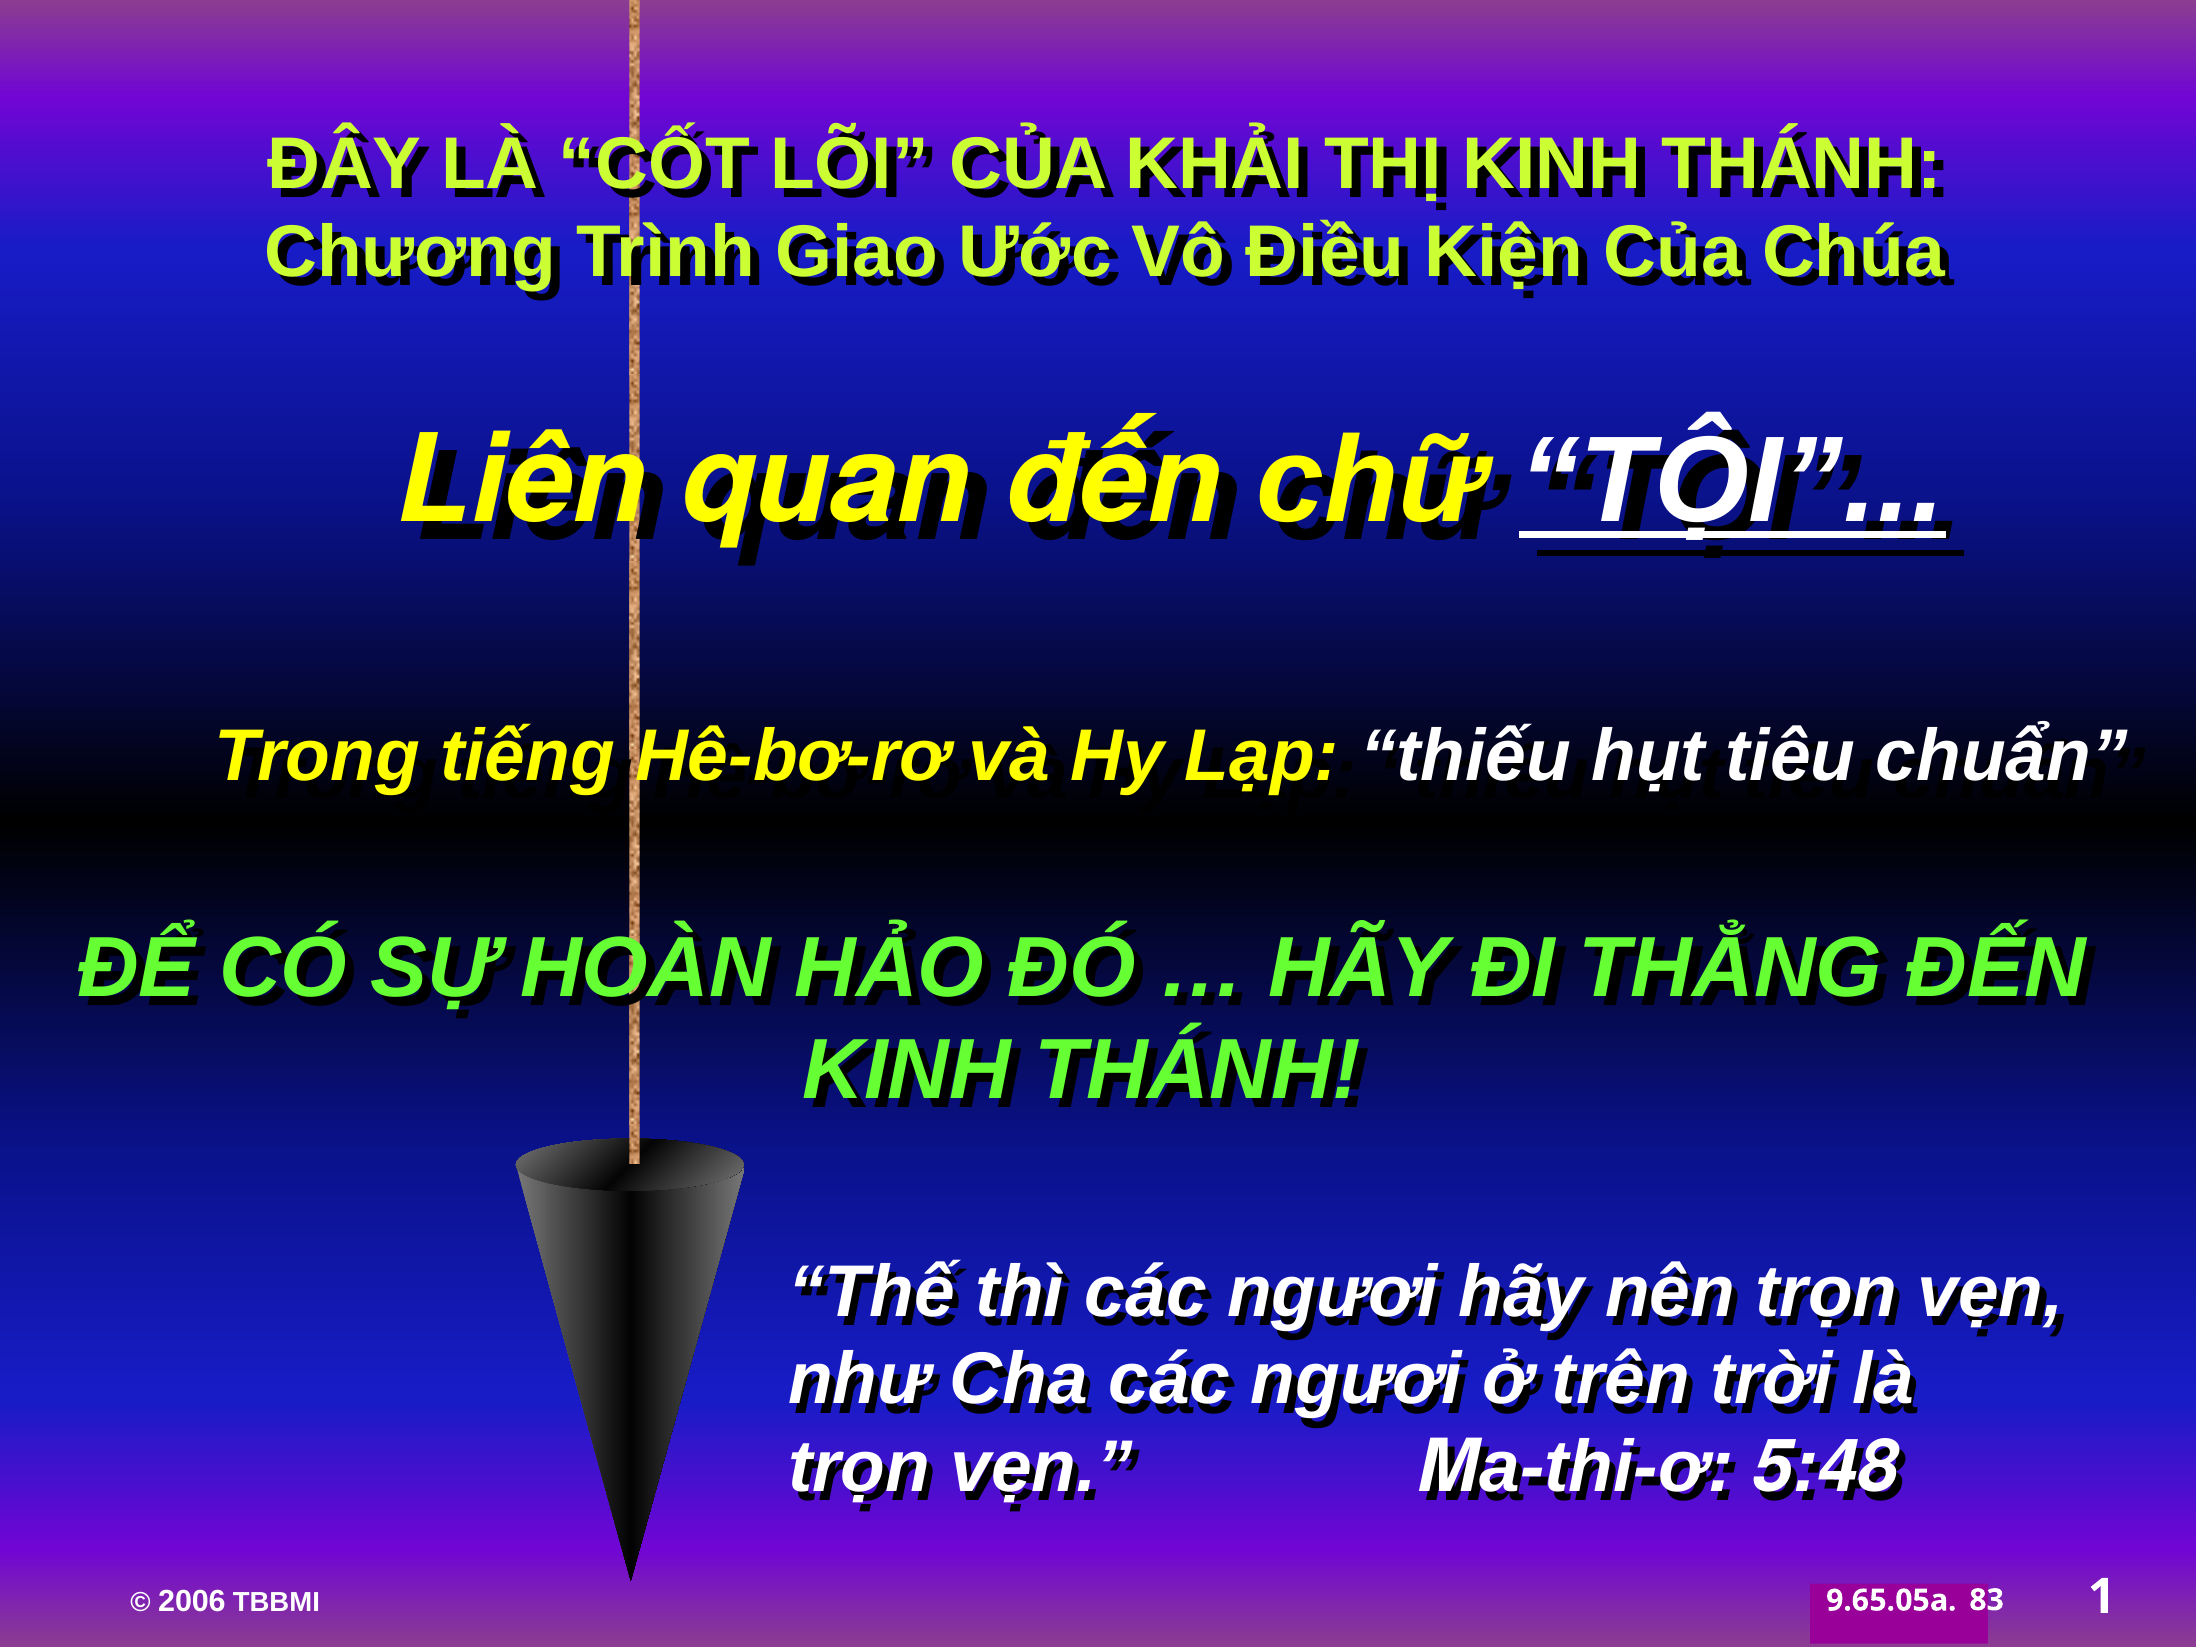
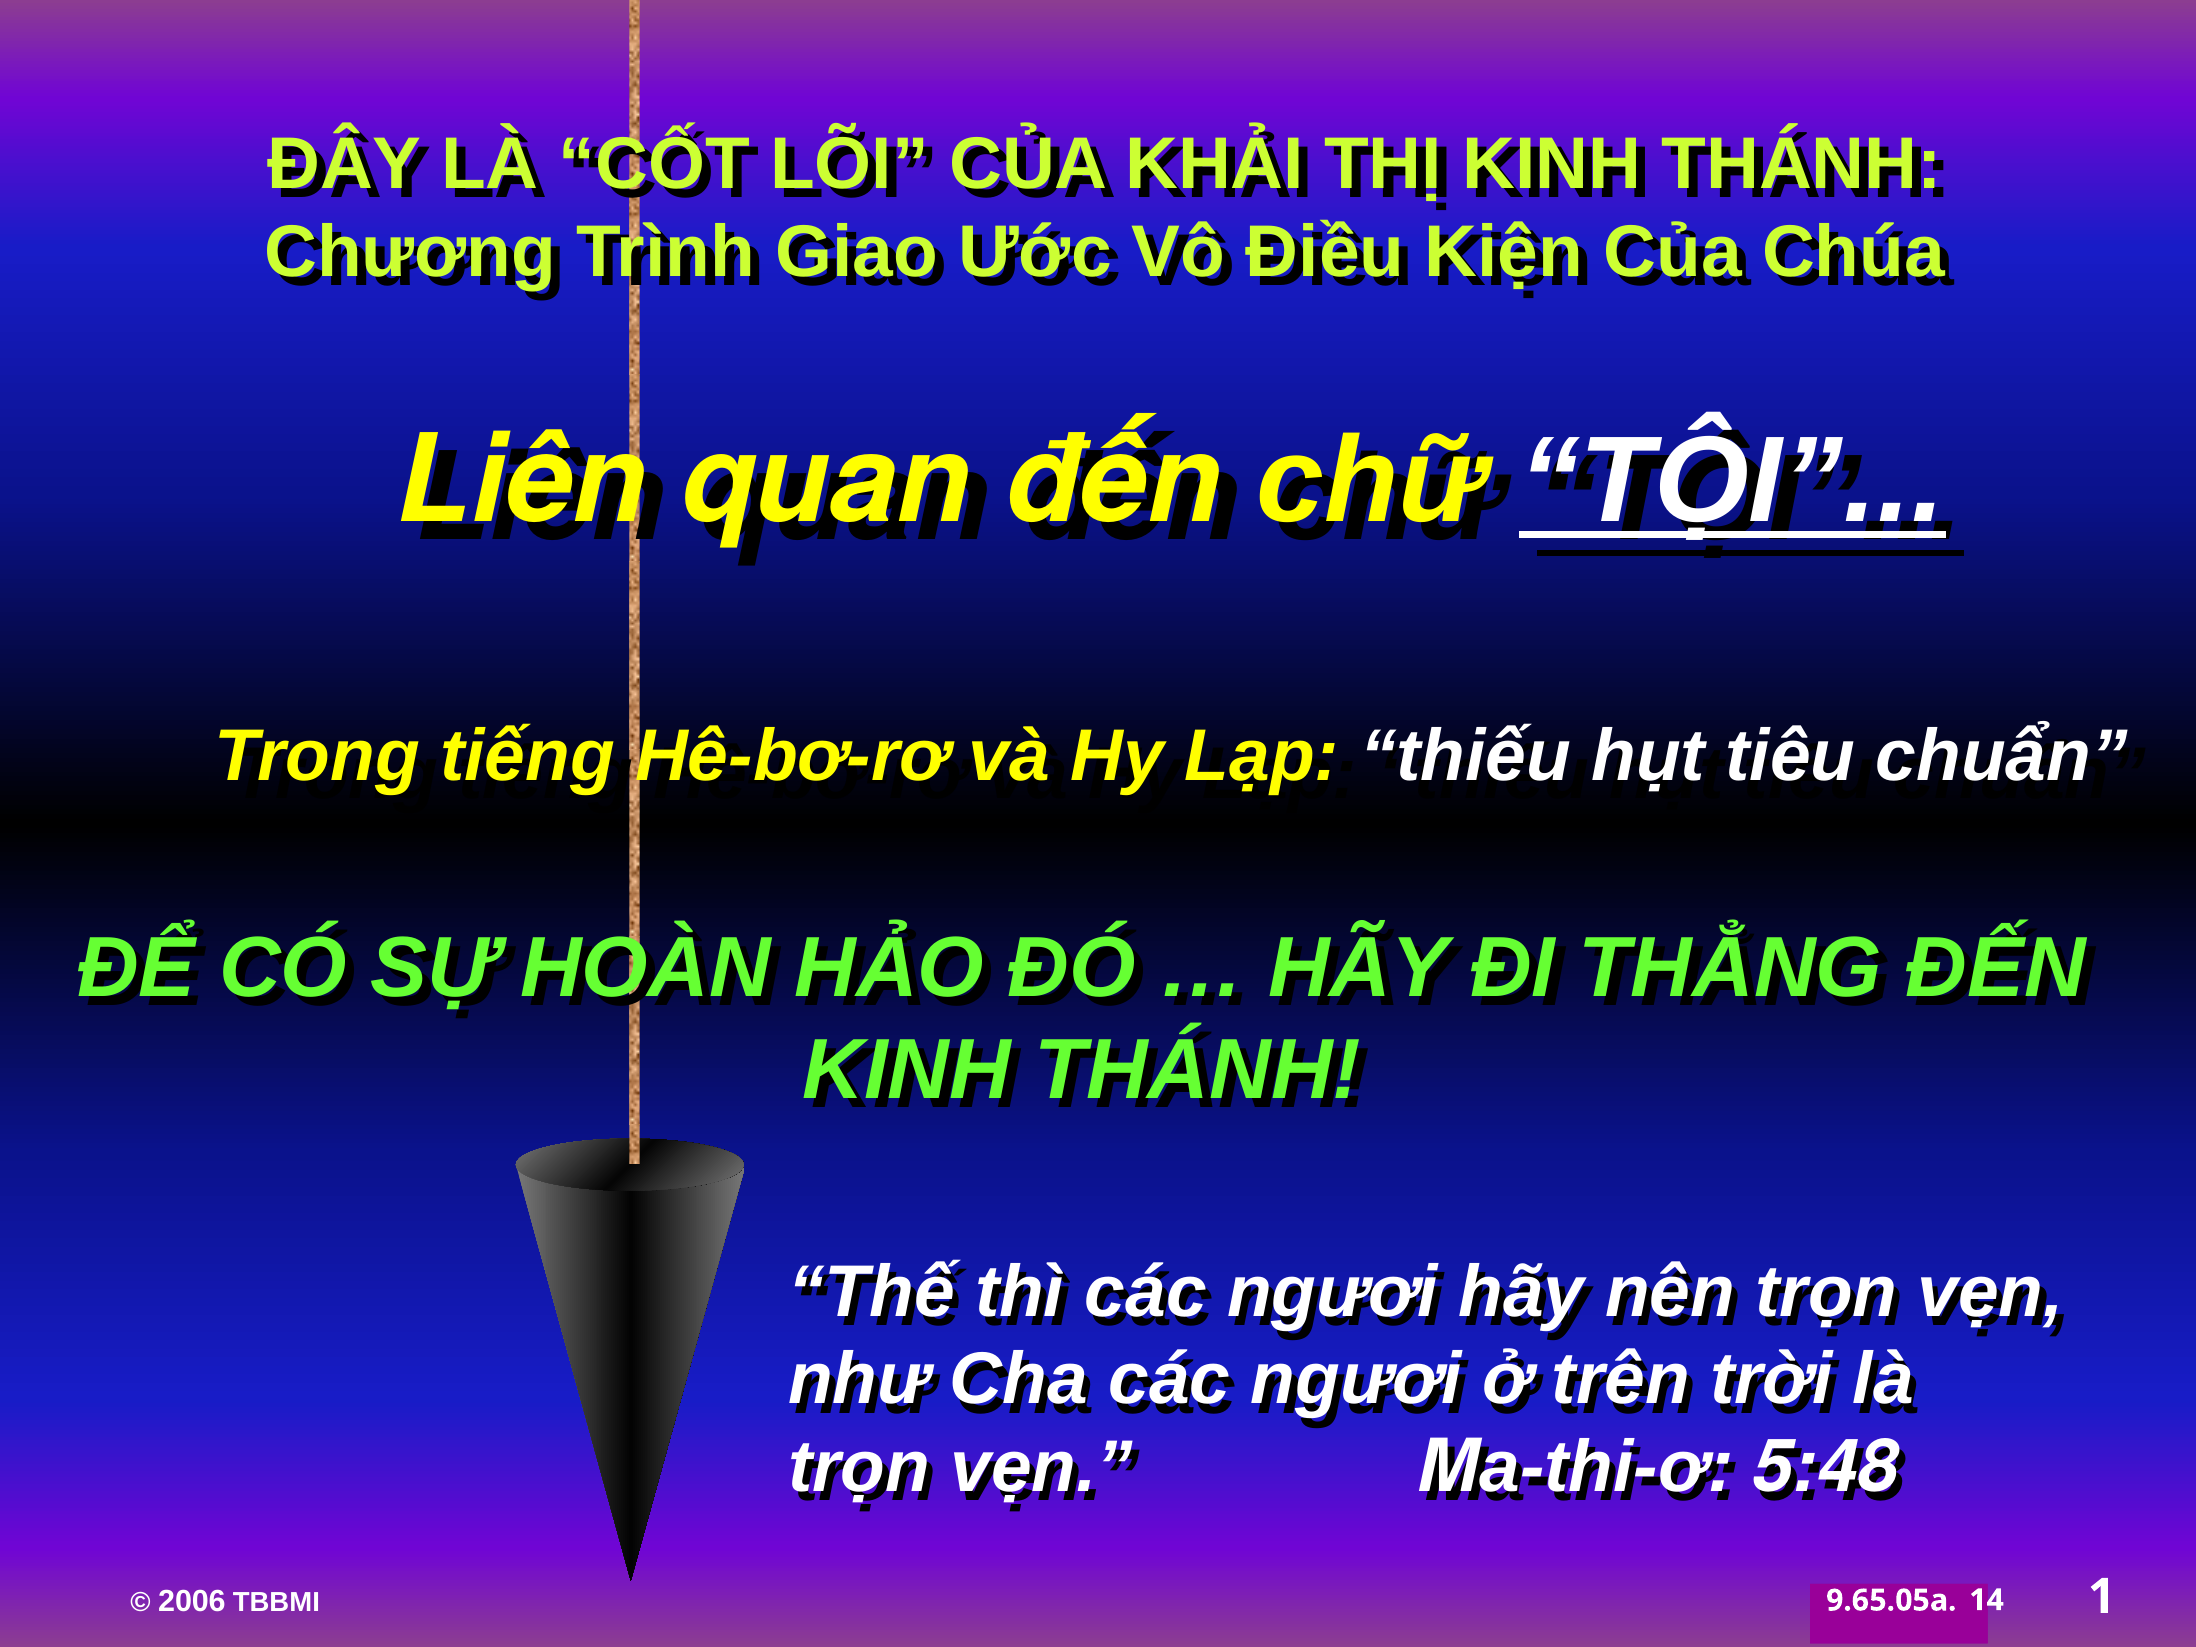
83: 83 -> 14 (1987, 1600)
